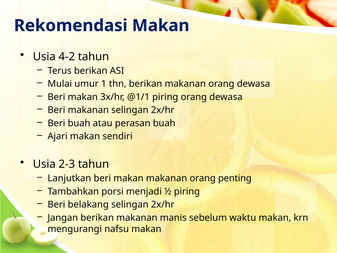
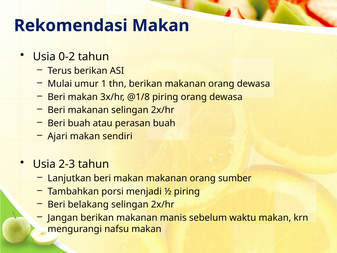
4-2: 4-2 -> 0-2 (67, 57)
@1/1: @1/1 -> @1/8 (138, 97)
penting: penting -> sumber (235, 178)
